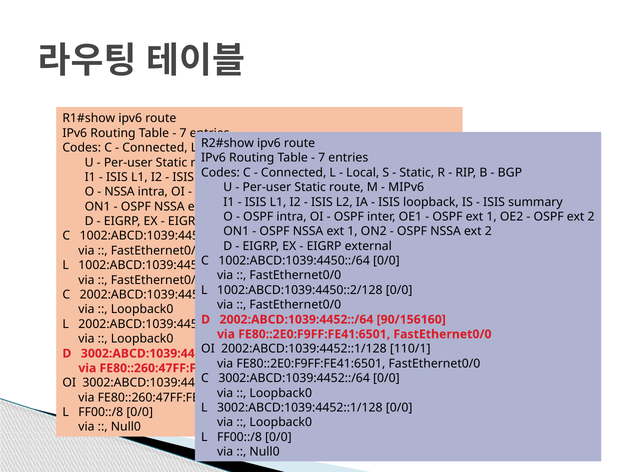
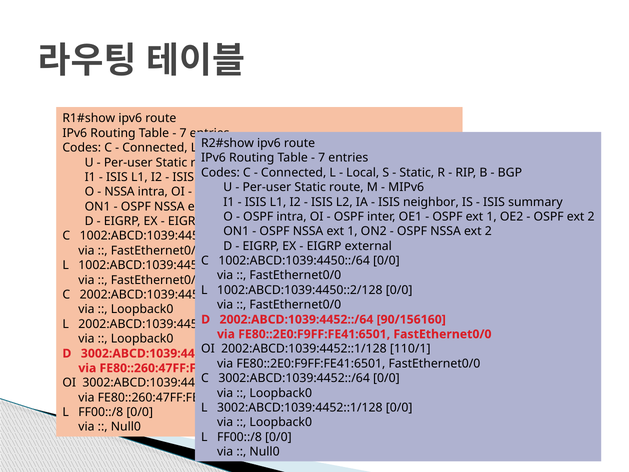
loopback: loopback -> neighbor (431, 202)
